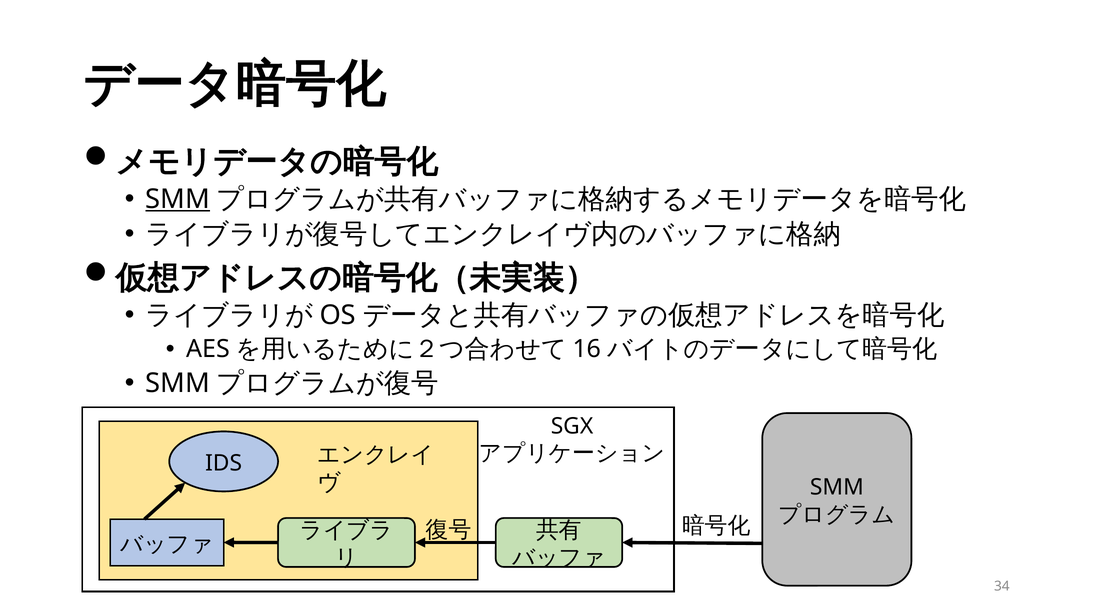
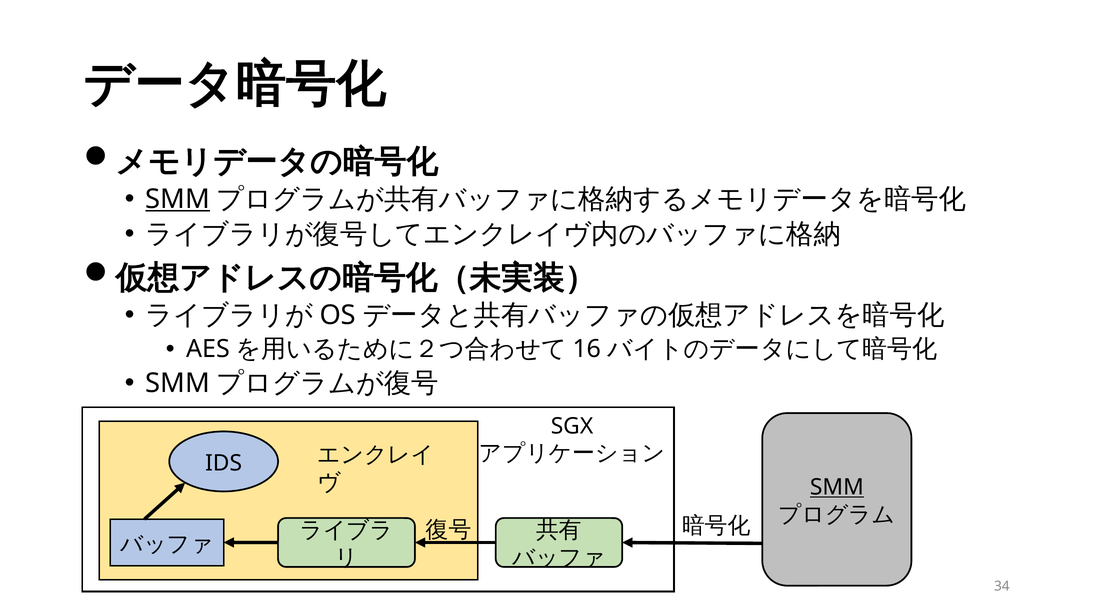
SMM underline: none -> present (837, 487)
